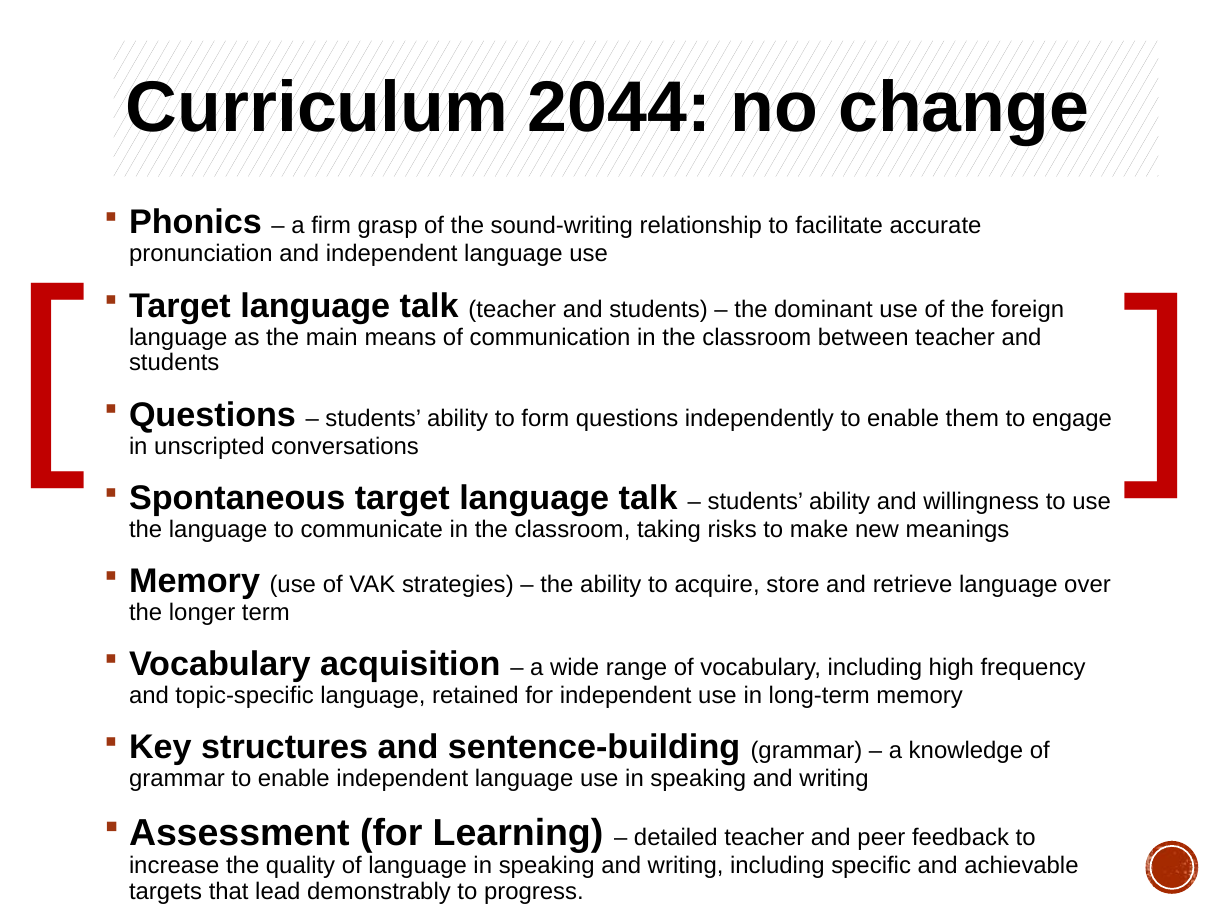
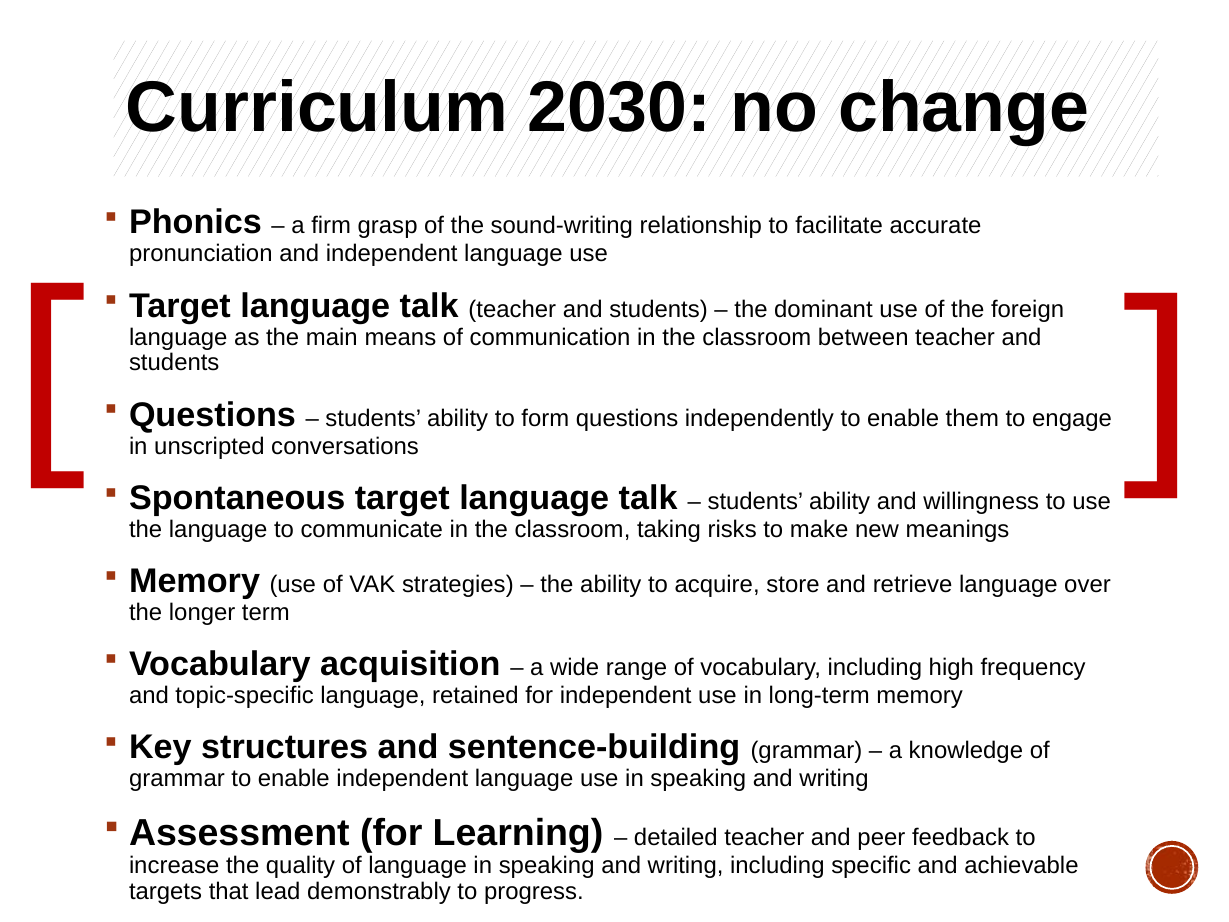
2044: 2044 -> 2030 (619, 108)
